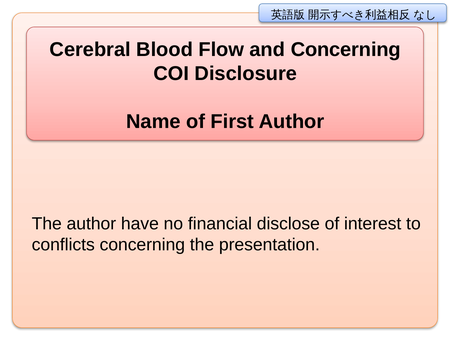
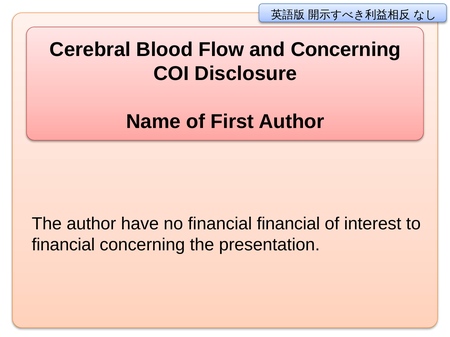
financial disclose: disclose -> financial (288, 224)
conflicts: conflicts -> financial (63, 245)
